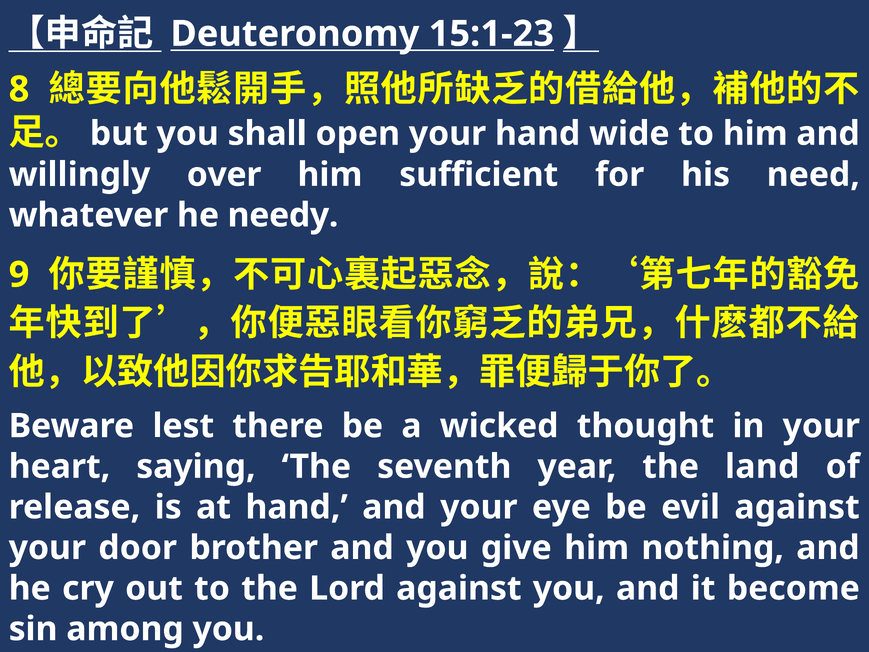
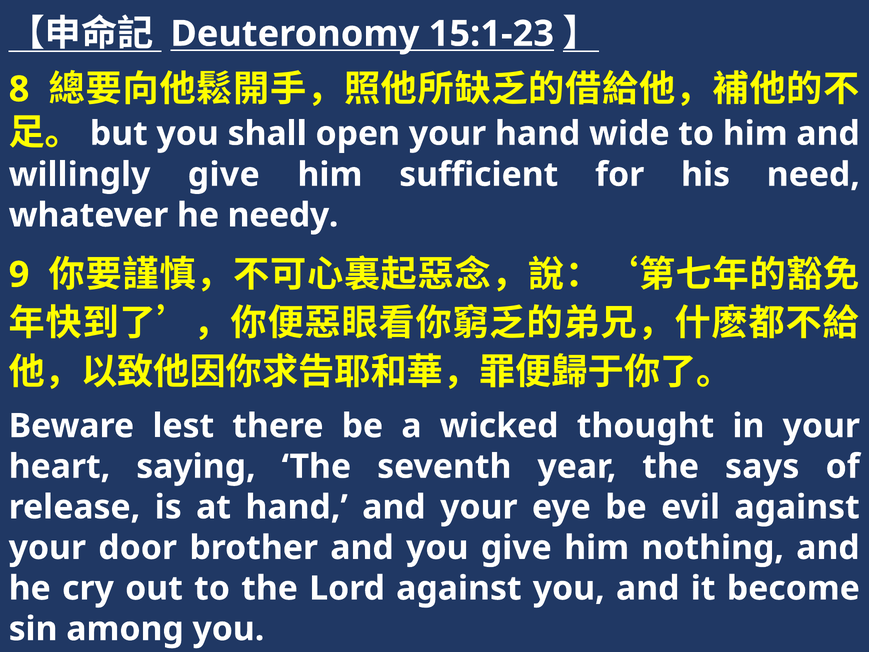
willingly over: over -> give (224, 175)
land: land -> says (762, 466)
